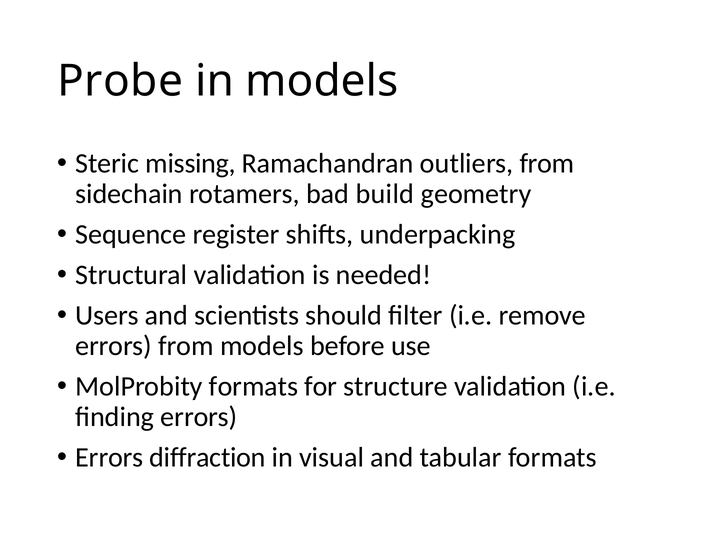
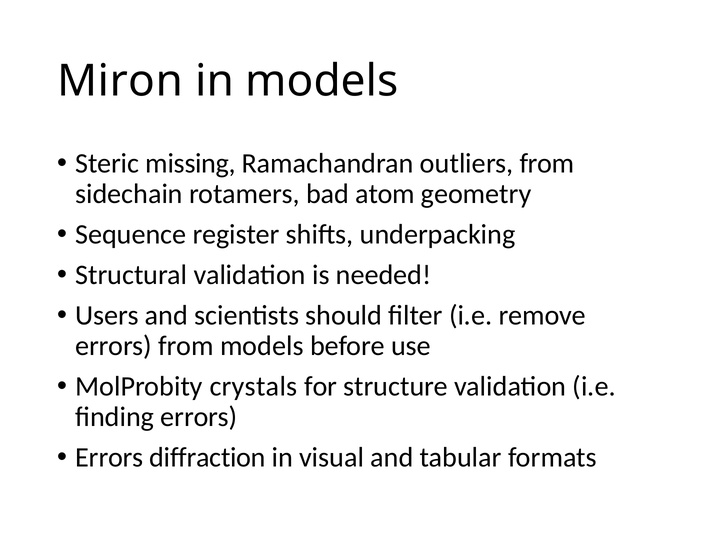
Probe: Probe -> Miron (120, 81)
build: build -> atom (385, 194)
MolProbity formats: formats -> crystals (253, 386)
